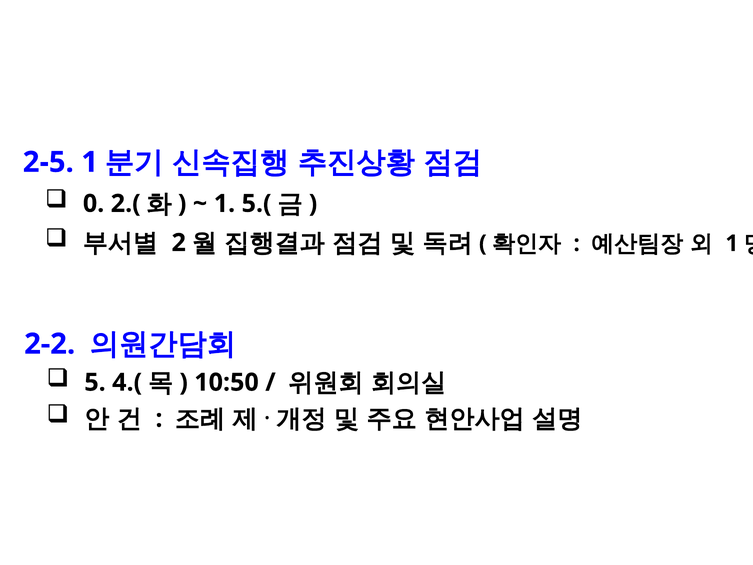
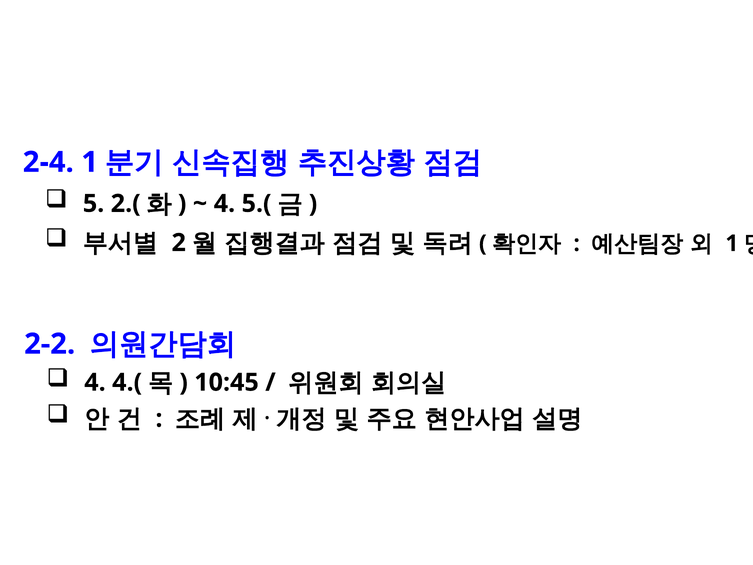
2-5: 2-5 -> 2-4 (48, 162)
0: 0 -> 5 (94, 204)
1: 1 -> 4 (224, 204)
5: 5 -> 4 (95, 382)
10:50: 10:50 -> 10:45 (227, 382)
